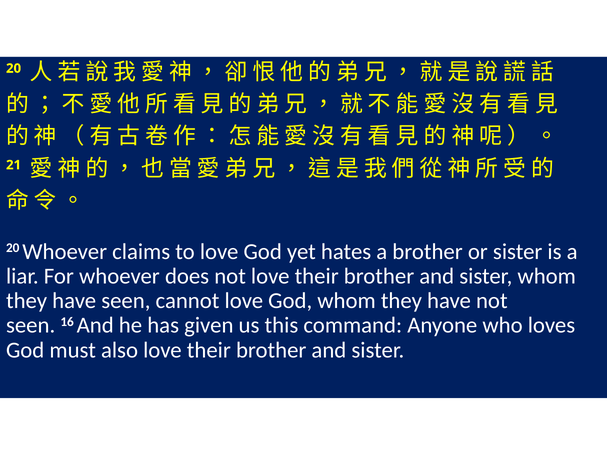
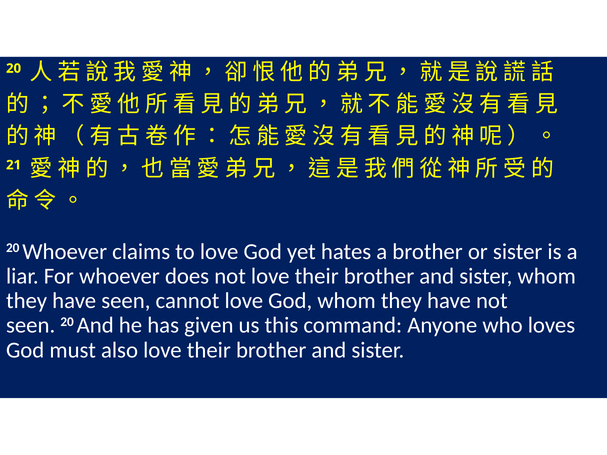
seen 16: 16 -> 20 (67, 322)
